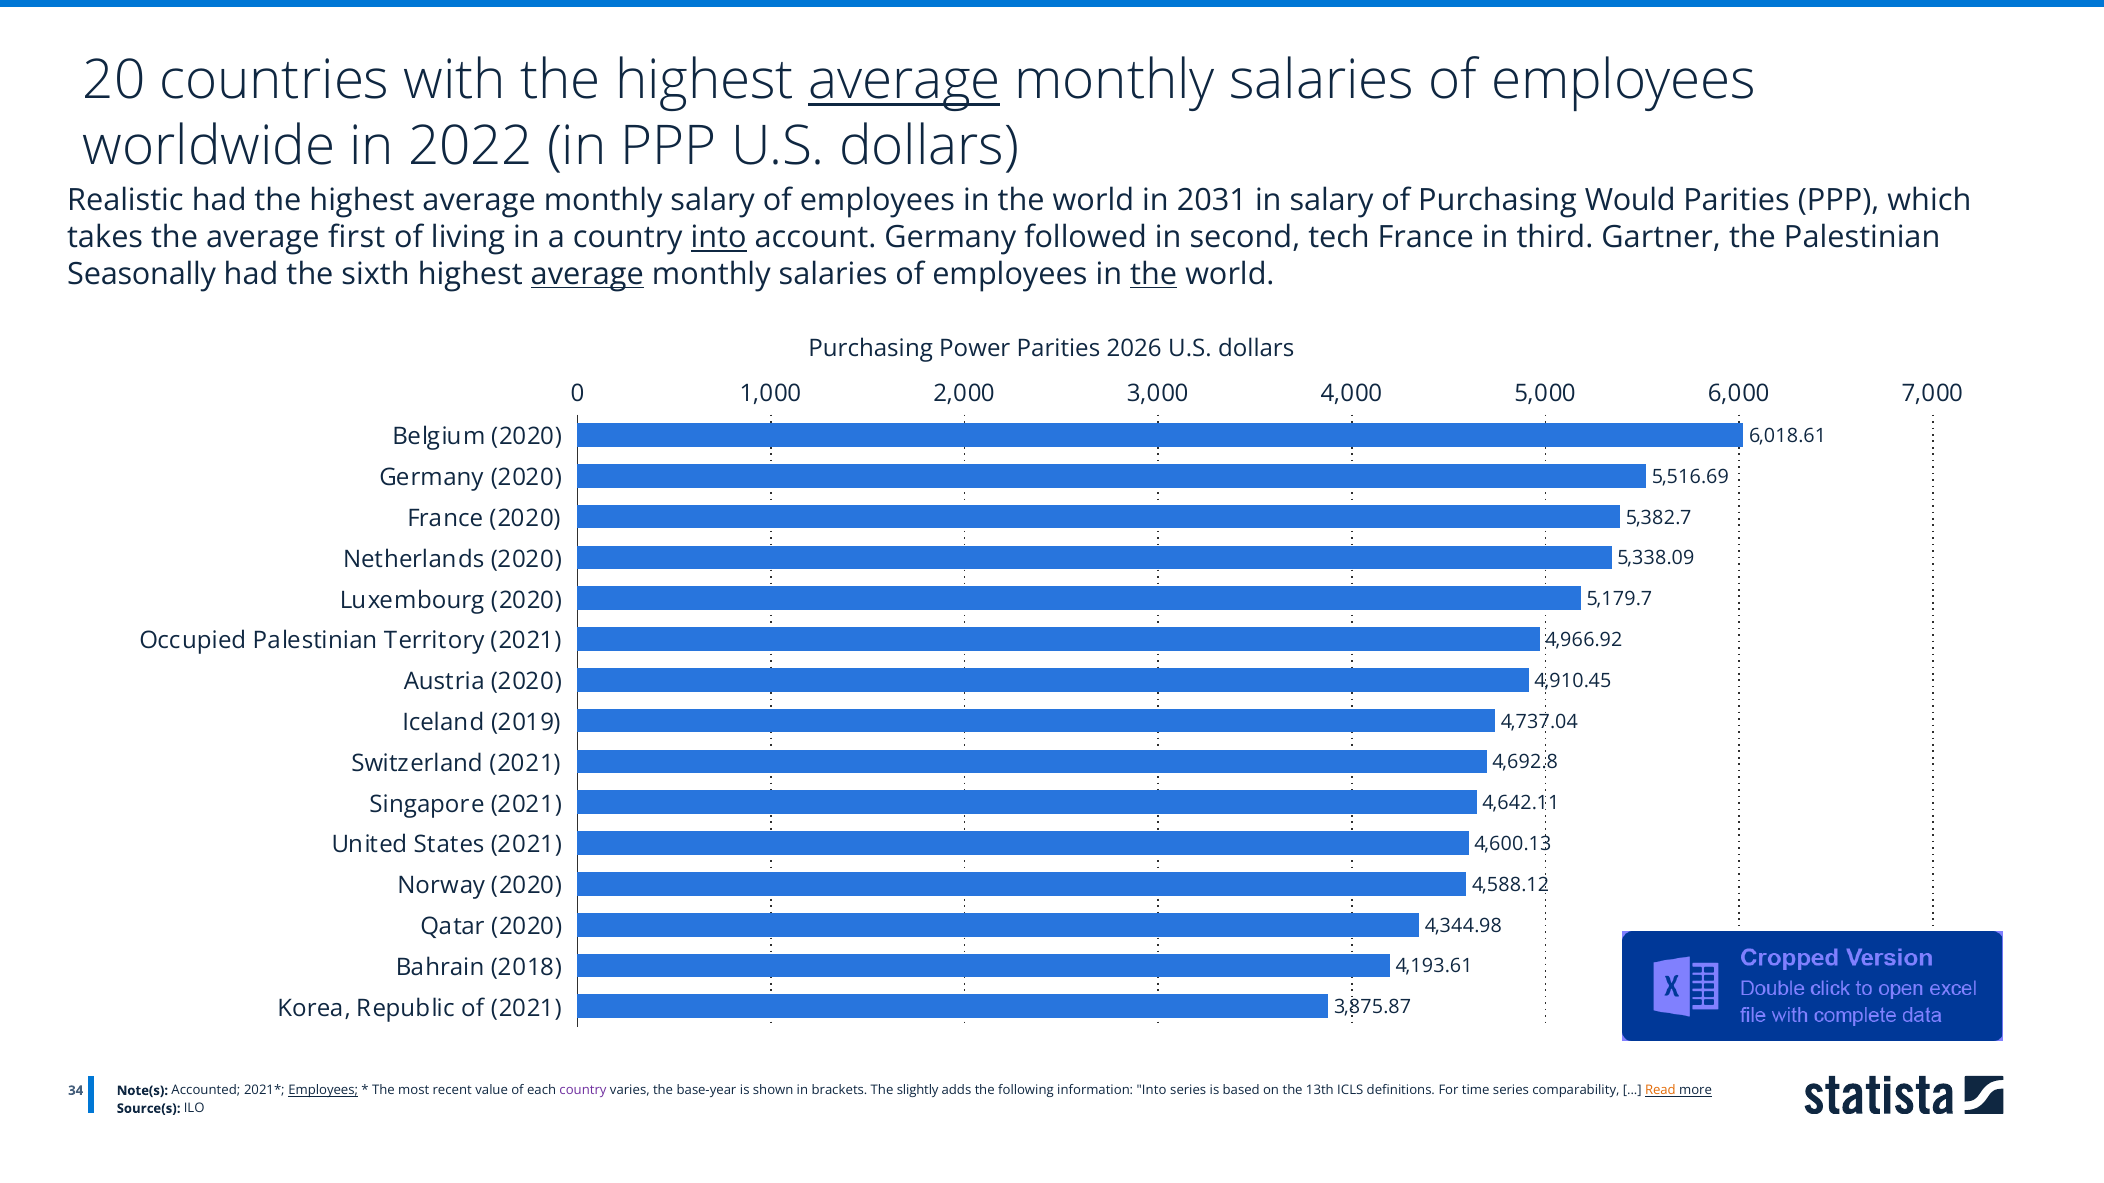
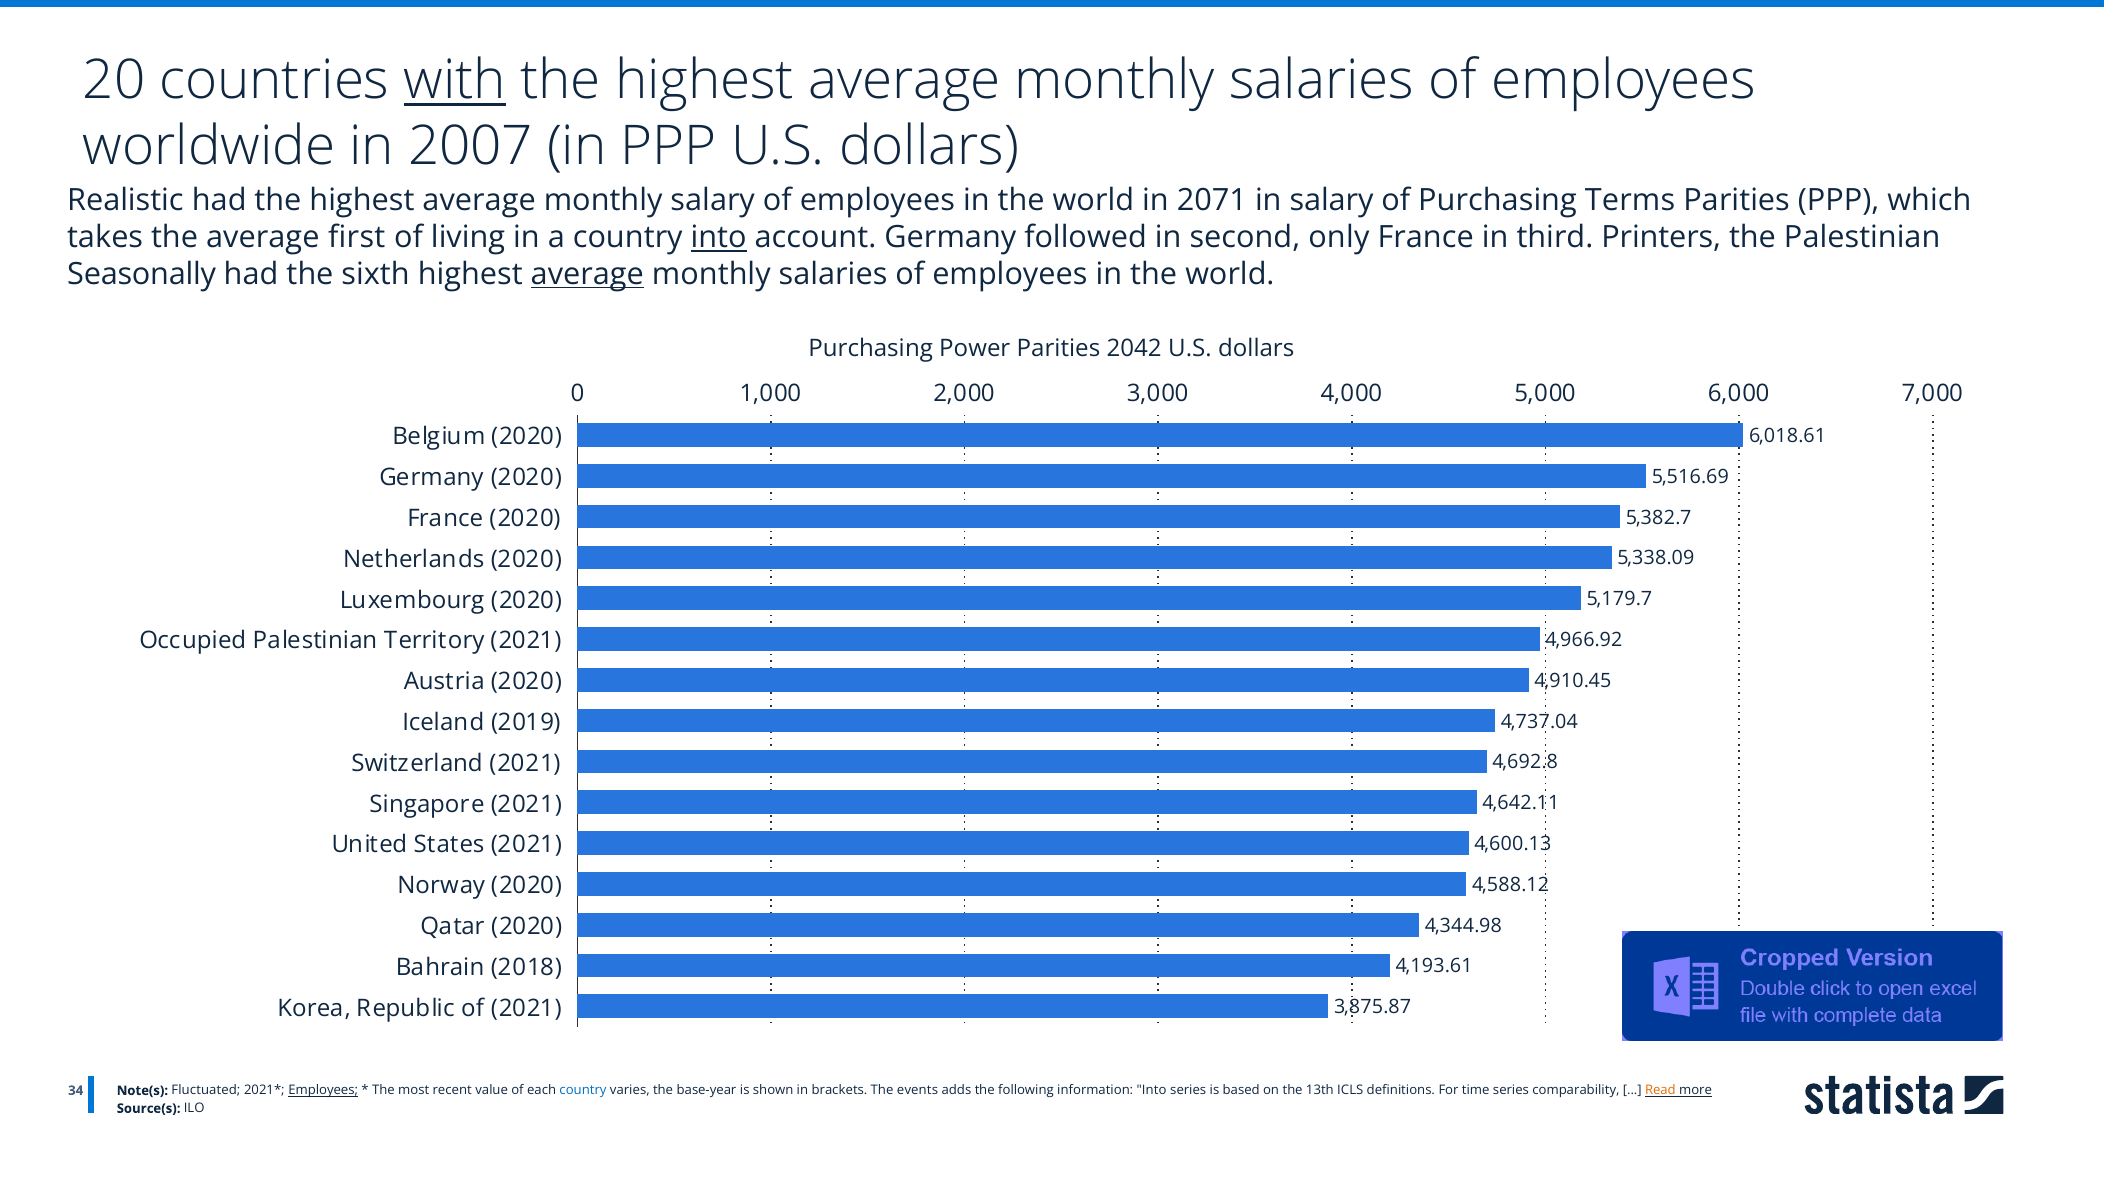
with underline: none -> present (455, 81)
average underline: present -> none (905, 81)
2022: 2022 -> 2007 (471, 146)
2031: 2031 -> 2071 (1212, 201)
Would: Would -> Terms (1630, 201)
tech: tech -> only (1339, 238)
Gartner: Gartner -> Printers (1661, 238)
the underline: present -> none (1154, 274)
2026: 2026 -> 2042 (1134, 349)
Accounted: Accounted -> Fluctuated (206, 1091)
country colour: purple -> blue (583, 1091)
slightly: slightly -> events (918, 1091)
